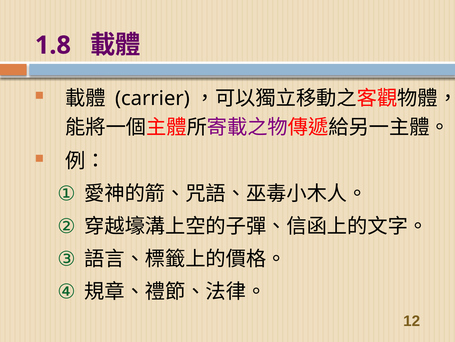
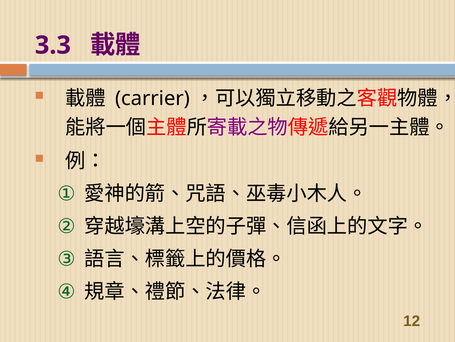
1.8: 1.8 -> 3.3 (53, 45)
